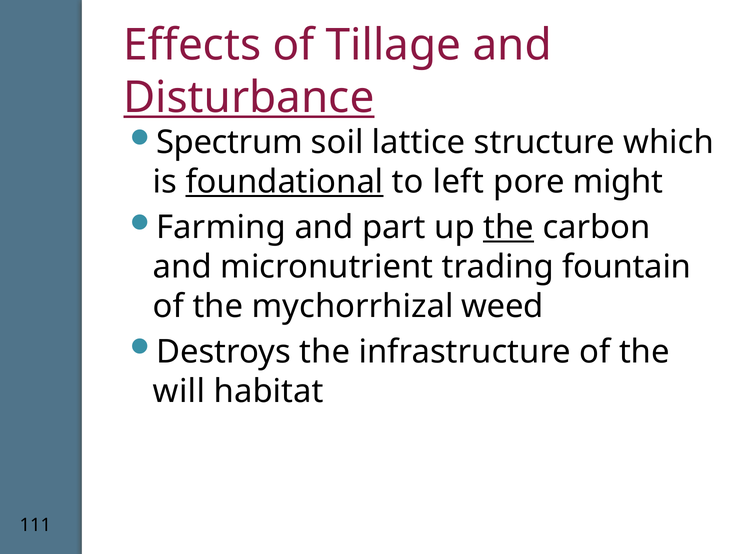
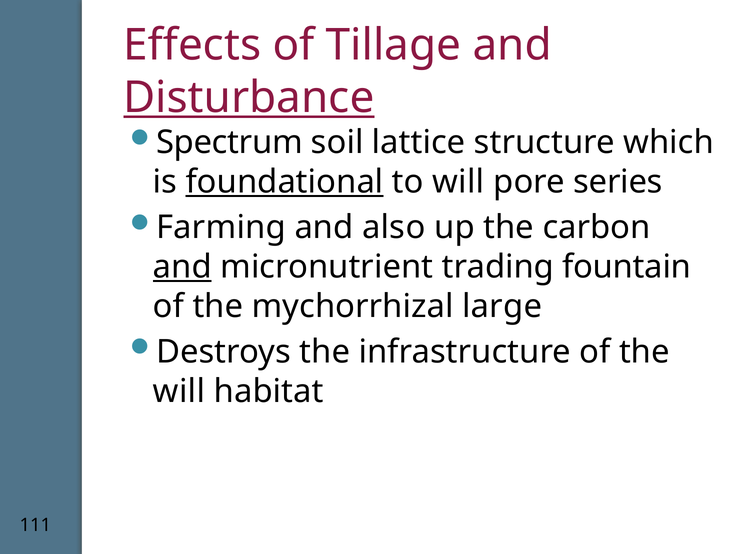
to left: left -> will (458, 182)
might: might -> series (618, 182)
part: part -> also (394, 228)
the underline: present -> none (509, 228)
and underline: none -> present (182, 267)
weed: weed -> large (502, 307)
